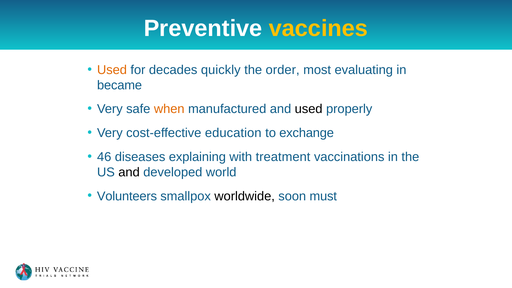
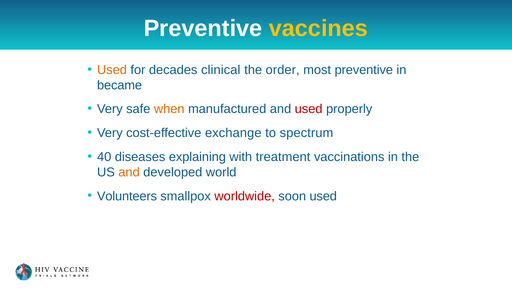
quickly: quickly -> clinical (221, 70)
most evaluating: evaluating -> preventive (364, 70)
used colour: black -> red (309, 109)
education: education -> exchange (233, 133)
exchange: exchange -> spectrum (306, 133)
46: 46 -> 40 (104, 157)
and colour: black -> orange (129, 172)
worldwide colour: black -> red (245, 196)
soon must: must -> used (323, 196)
